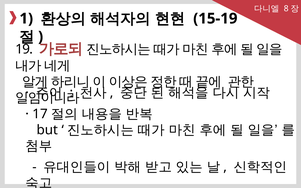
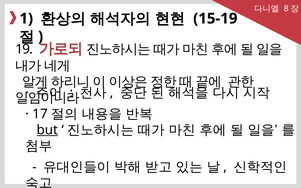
but underline: none -> present (47, 130)
